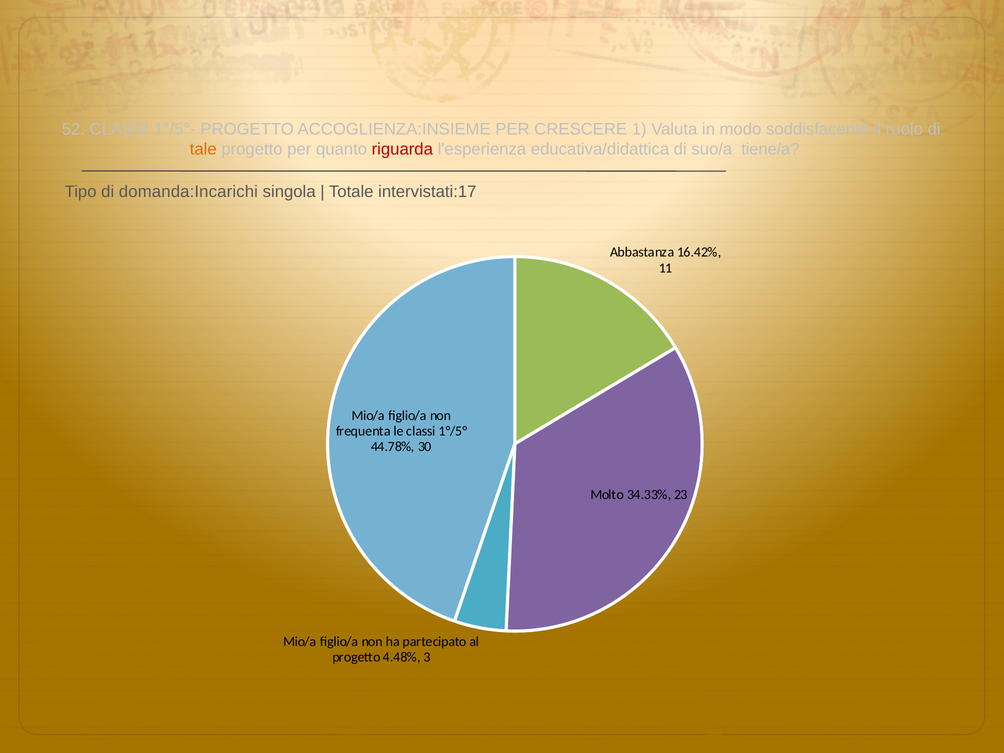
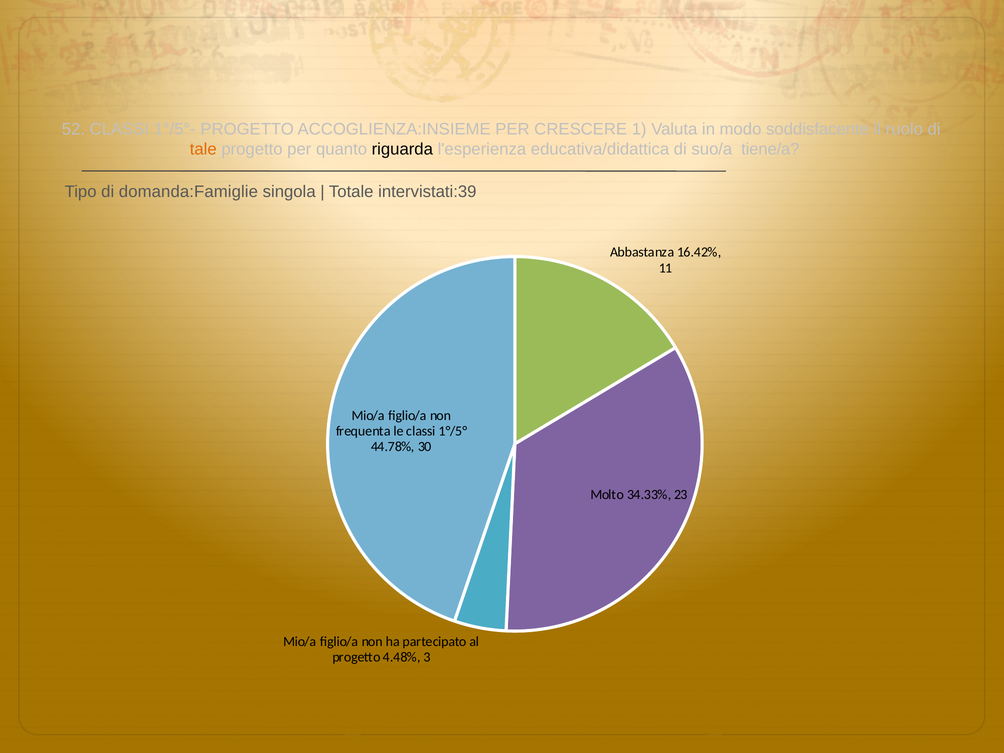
riguarda colour: red -> black (402, 149)
domanda:Incarichi: domanda:Incarichi -> domanda:Famiglie (188, 192)
intervistati:17: intervistati:17 -> intervistati:39 (427, 192)
